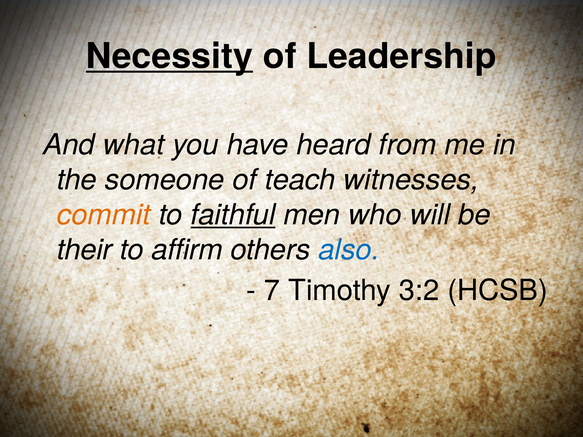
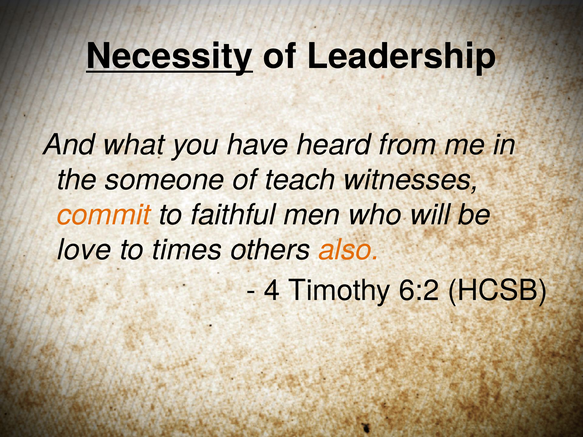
faithful underline: present -> none (233, 215)
their: their -> love (84, 250)
affirm: affirm -> times (187, 250)
also colour: blue -> orange (349, 250)
7: 7 -> 4 (272, 291)
3:2: 3:2 -> 6:2 (419, 291)
